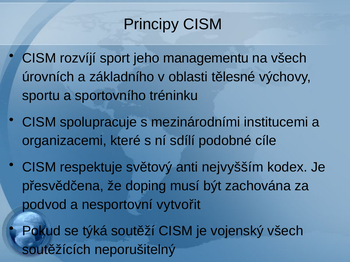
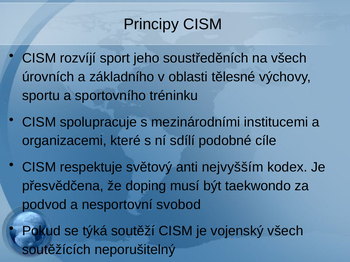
managementu: managementu -> soustředěních (206, 58)
zachována: zachována -> taekwondo (258, 186)
vytvořit: vytvořit -> svobod (179, 205)
